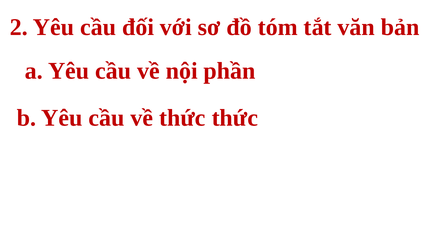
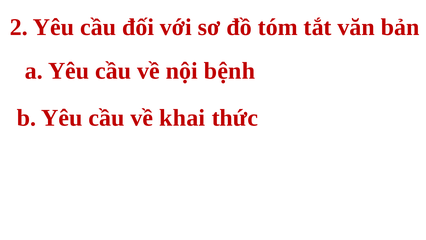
phần: phần -> bệnh (229, 71)
về thức: thức -> khai (182, 118)
